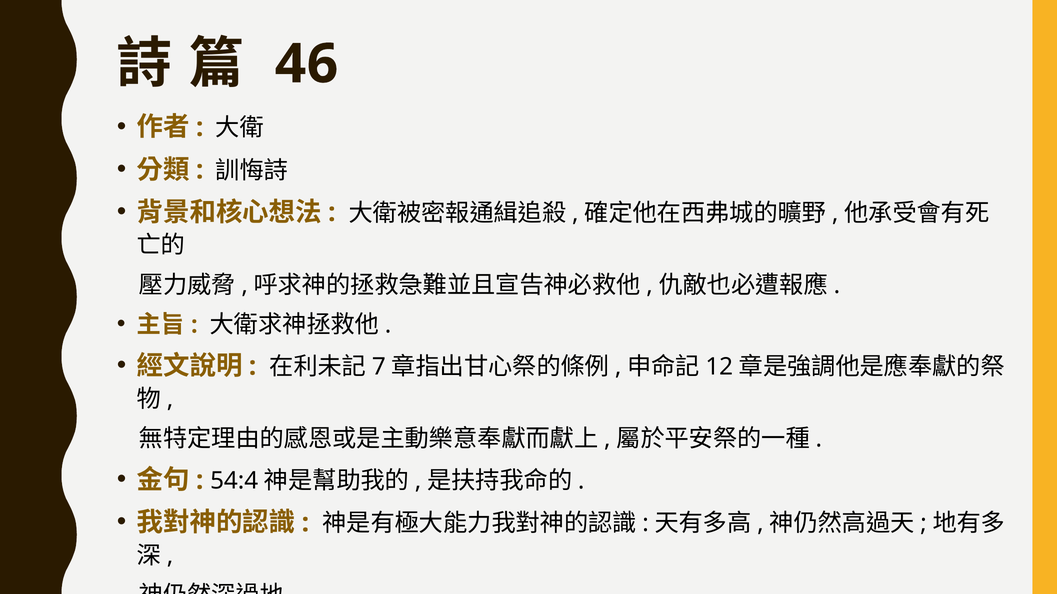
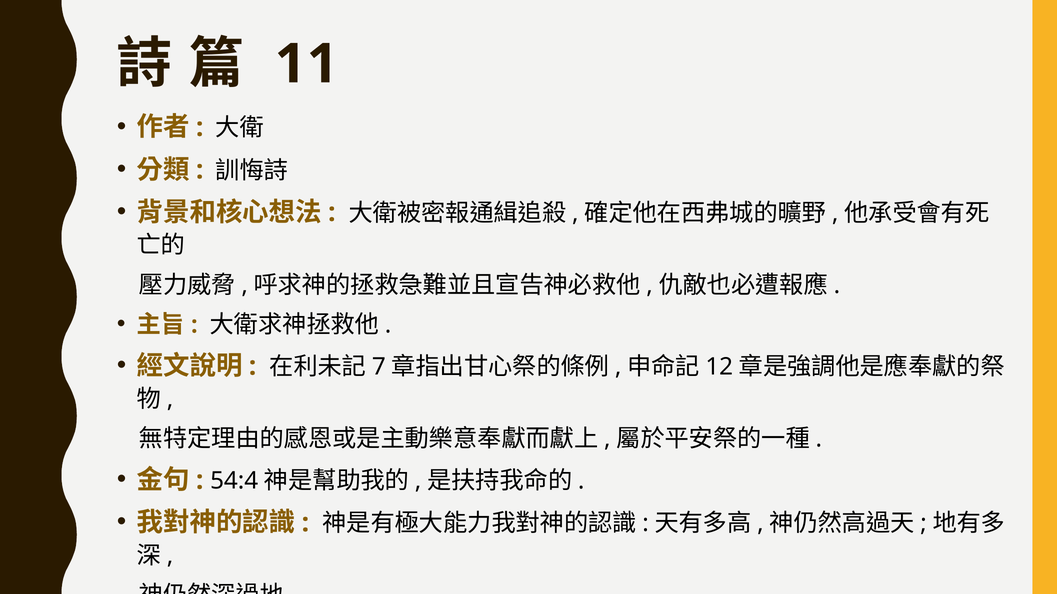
46: 46 -> 11 (306, 64)
